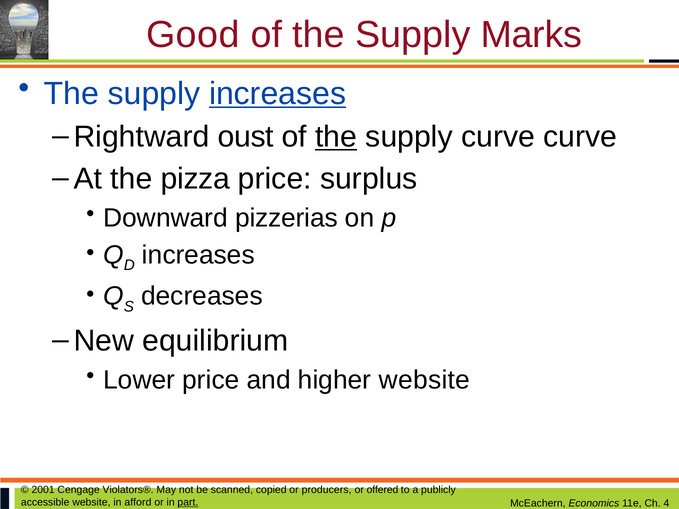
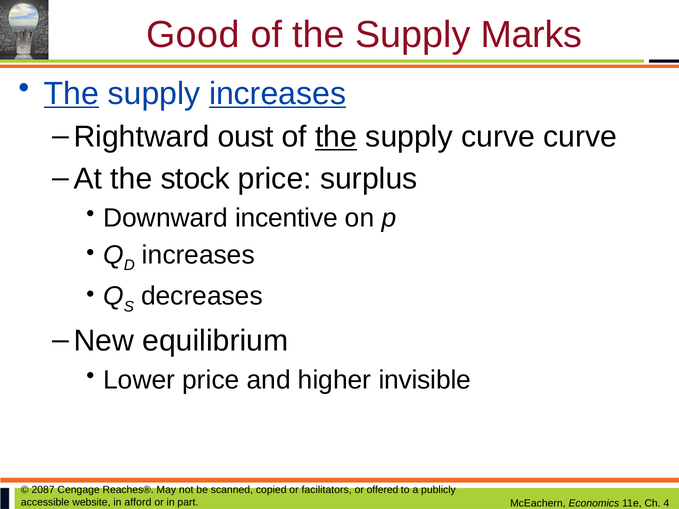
The underline: none -> present (71, 94)
pizza: pizza -> stock (195, 179)
pizzerias: pizzerias -> incentive (286, 218)
higher website: website -> invisible (425, 380)
2001: 2001 -> 2087 (43, 490)
Violators®: Violators® -> Reaches® (128, 490)
producers: producers -> facilitators (327, 490)
part underline: present -> none (188, 503)
